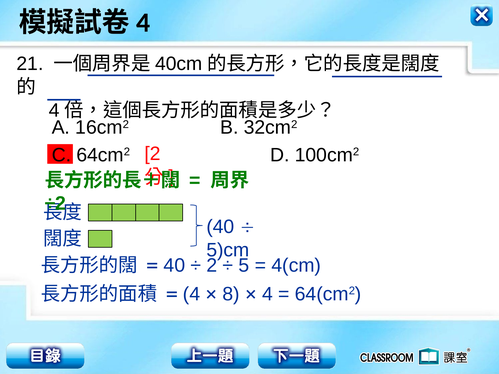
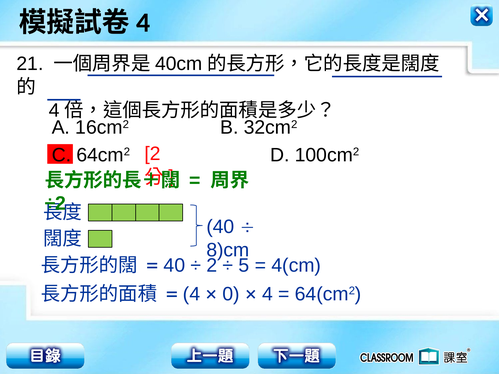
5)cm: 5)cm -> 8)cm (228, 250)
8: 8 -> 0 (231, 294)
